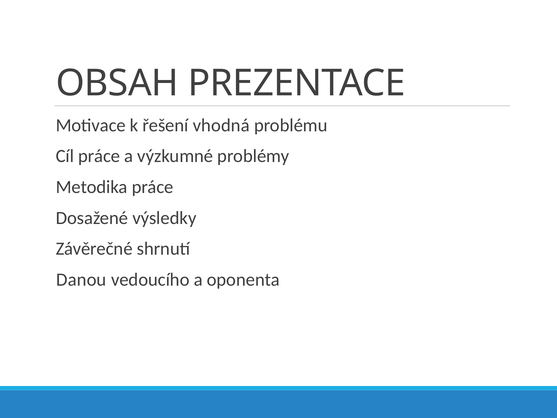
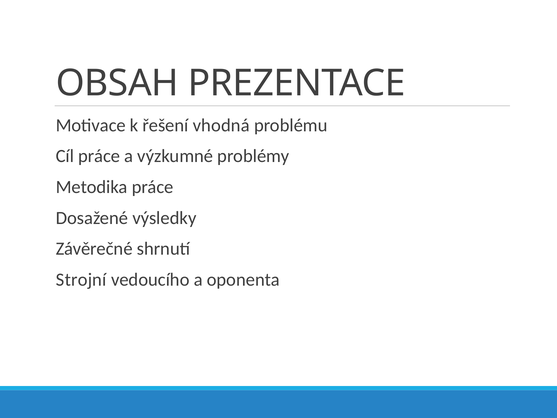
Danou: Danou -> Strojní (81, 280)
